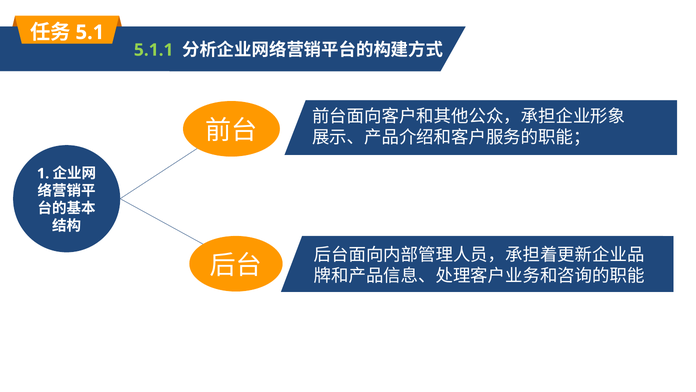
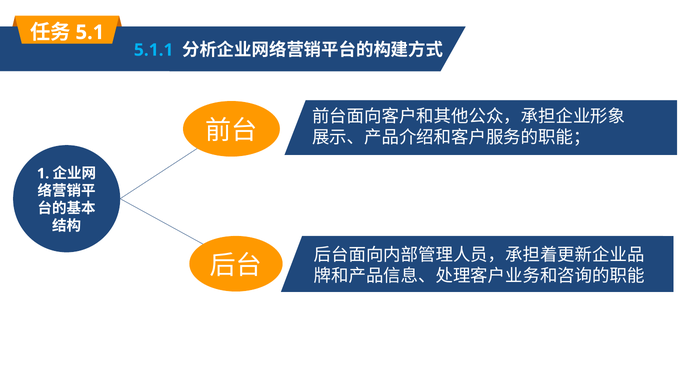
5.1.1 colour: light green -> light blue (154, 50)
